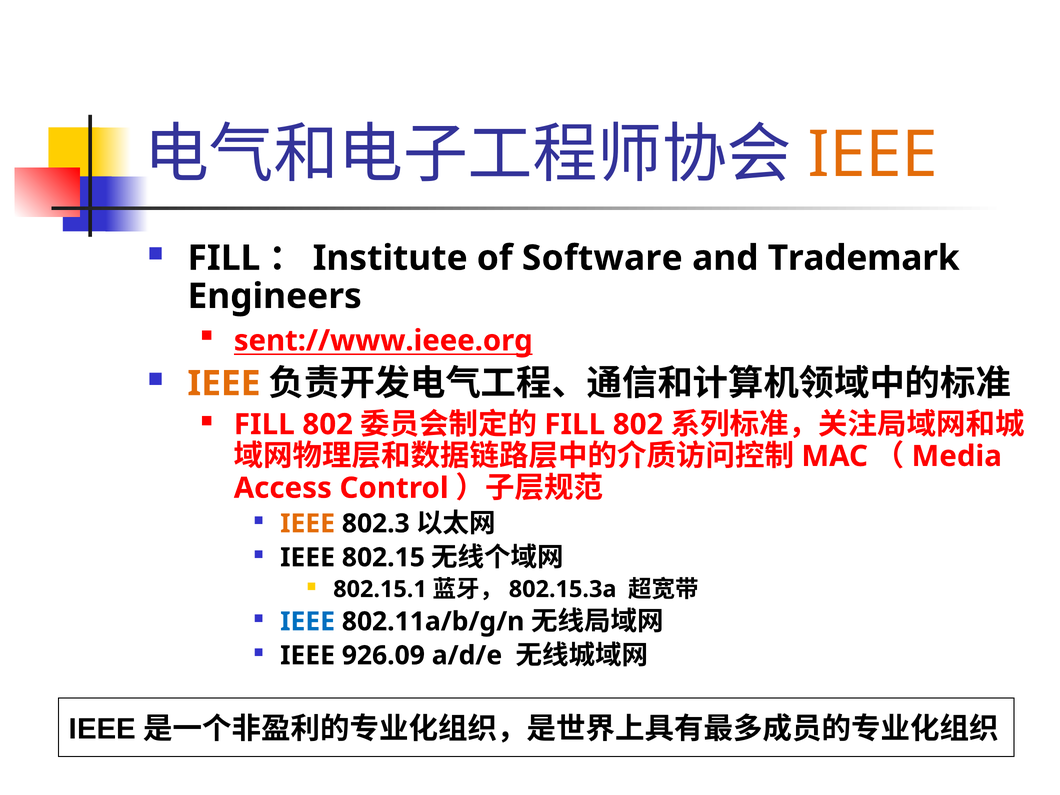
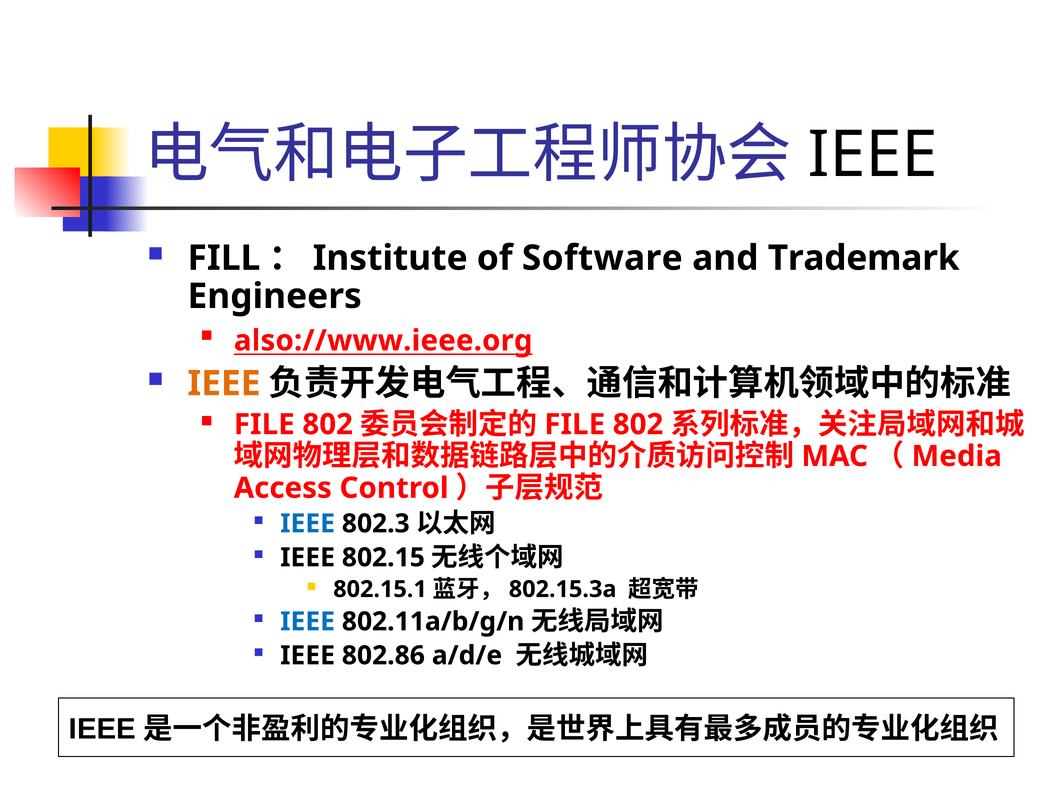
IEEE colour: orange -> black (873, 155)
sent://www.ieee.org: sent://www.ieee.org -> also://www.ieee.org (383, 341)
FILL: FILL -> FILE (264, 424)
FILL: FILL -> FILE (575, 424)
IEEE colour: orange -> blue (308, 524)
926.09: 926.09 -> 802.86 (383, 656)
